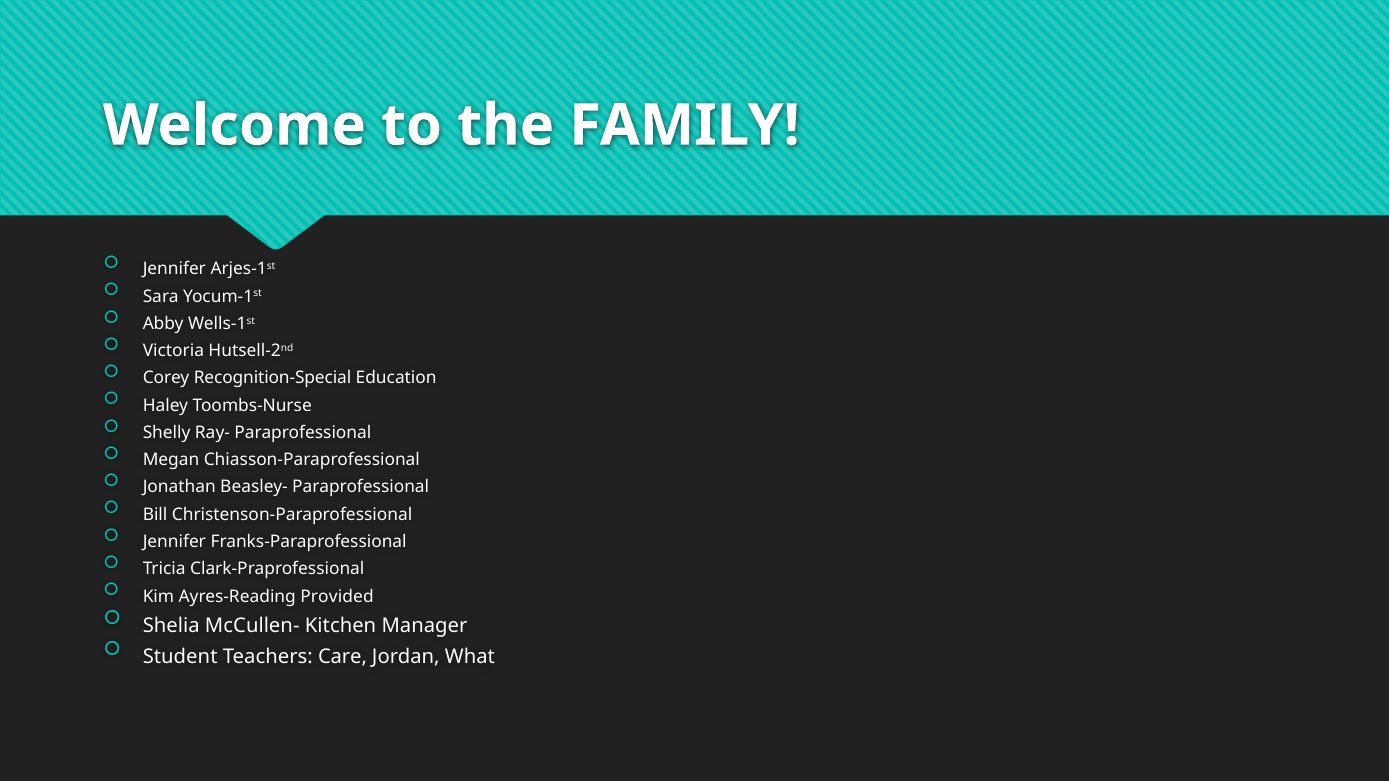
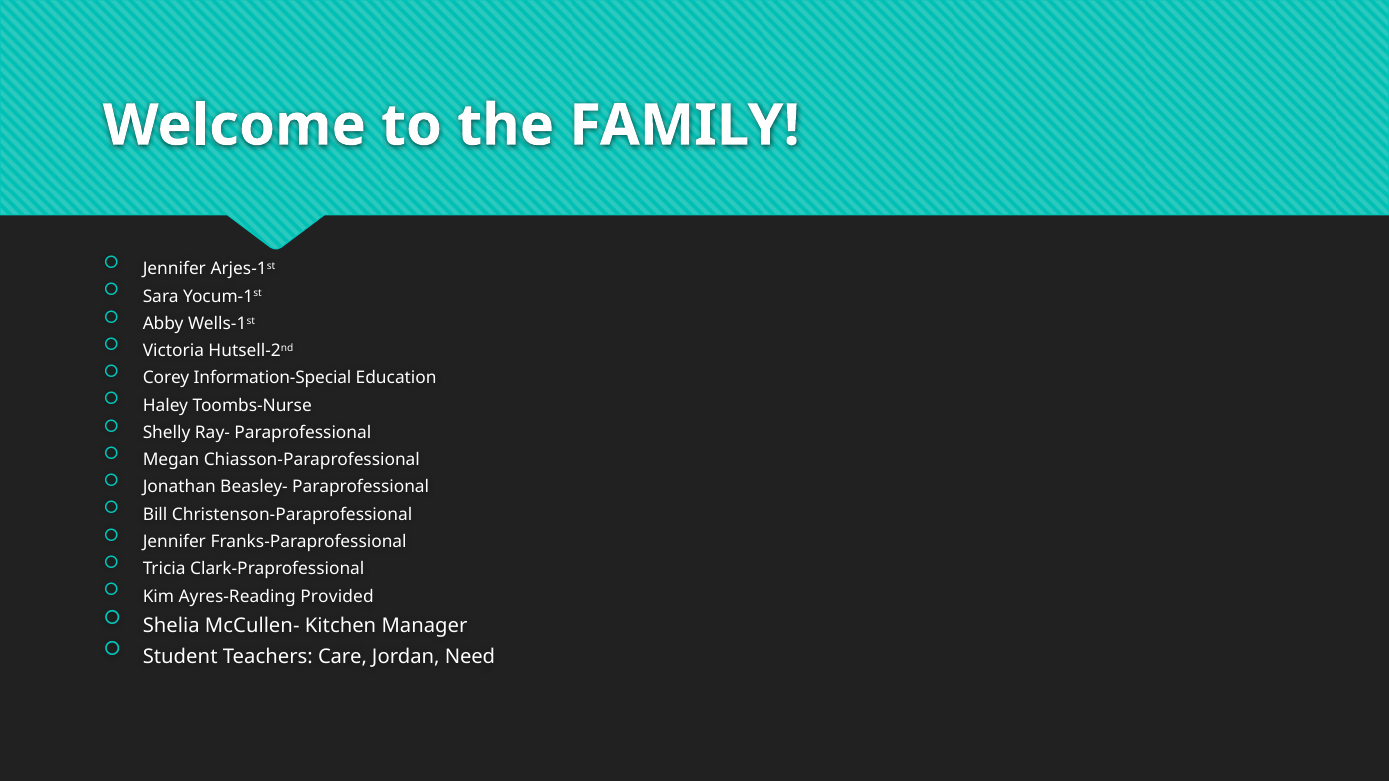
Recognition-Special: Recognition-Special -> Information-Special (273, 378)
What: What -> Need (470, 657)
